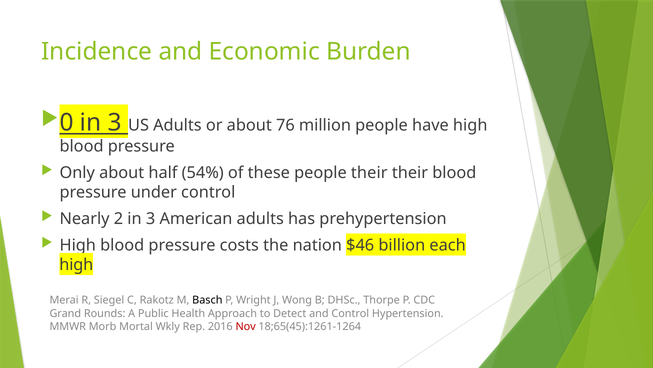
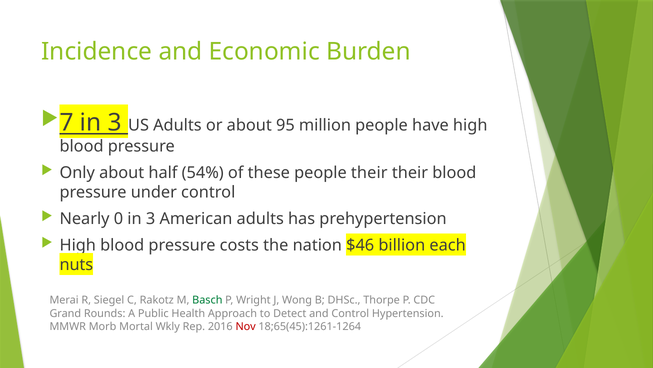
0: 0 -> 7 (67, 122)
76: 76 -> 95 (285, 125)
2: 2 -> 0 (118, 219)
high: high -> nuts (76, 265)
Basch colour: black -> green (207, 300)
